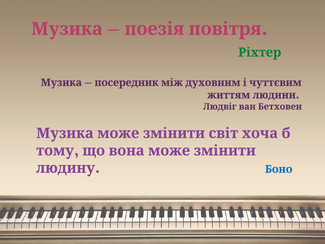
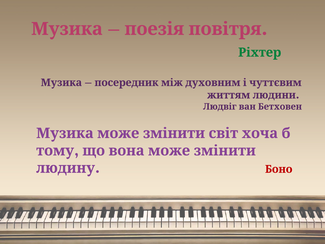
Боно colour: blue -> red (279, 169)
